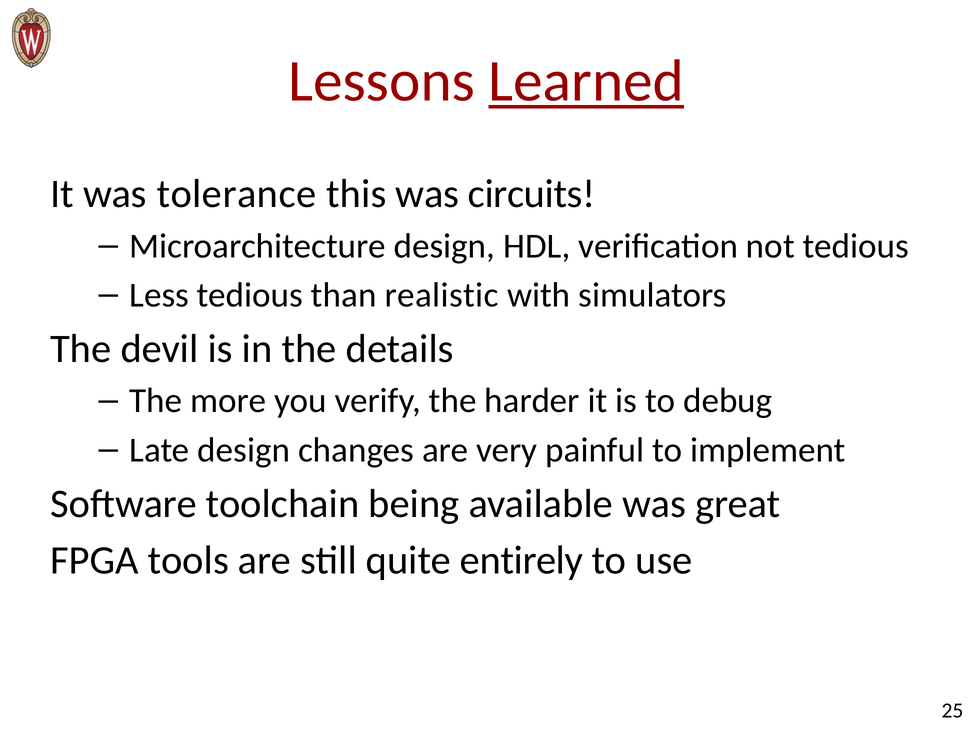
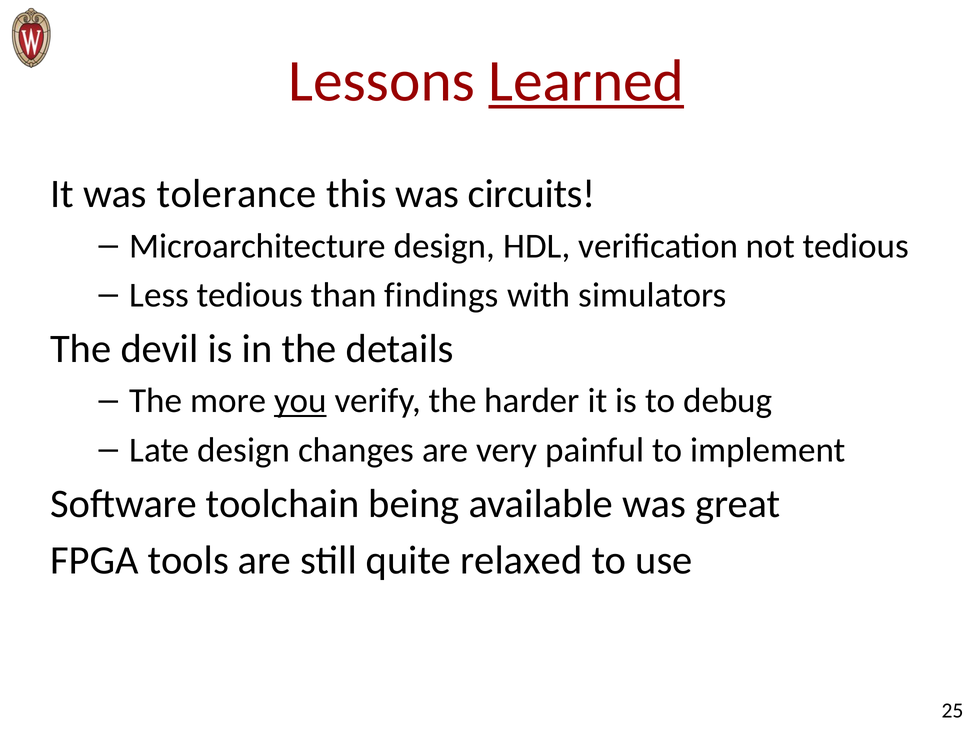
realistic: realistic -> findings (442, 295)
you underline: none -> present (300, 401)
entirely: entirely -> relaxed (521, 561)
